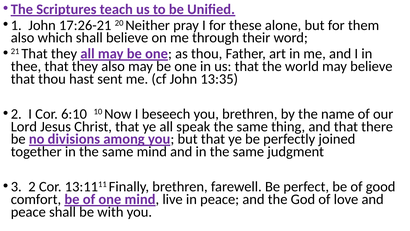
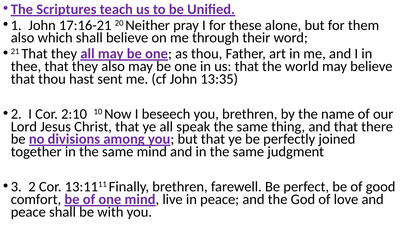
17:26-21: 17:26-21 -> 17:16-21 (85, 25)
6:10: 6:10 -> 2:10 (74, 114)
